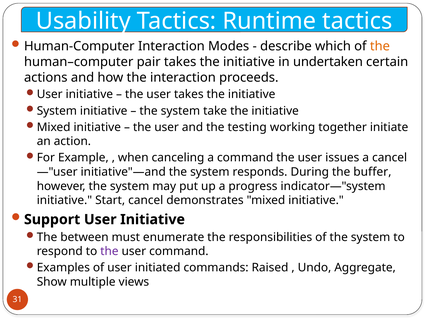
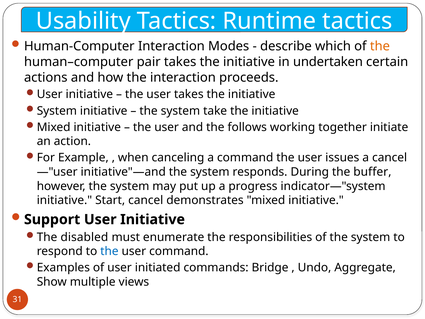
testing: testing -> follows (247, 127)
between: between -> disabled (84, 237)
the colour: purple -> blue (109, 251)
Raised: Raised -> Bridge (270, 267)
